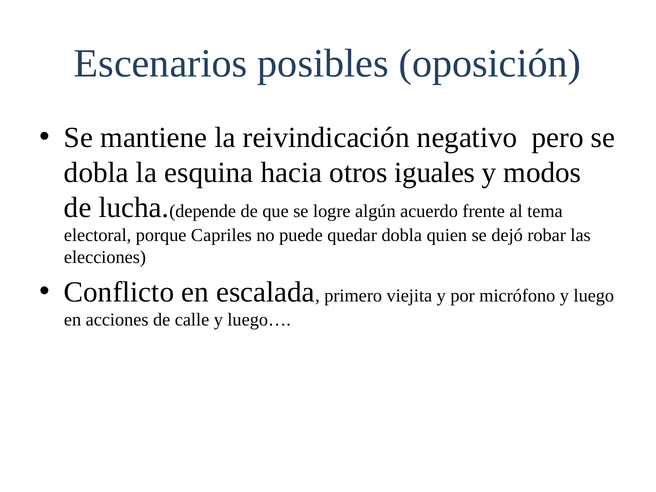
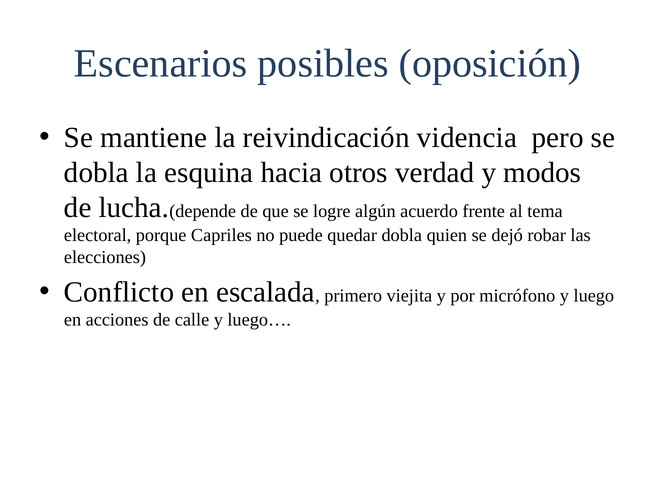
negativo: negativo -> videncia (467, 138)
iguales: iguales -> verdad (435, 173)
